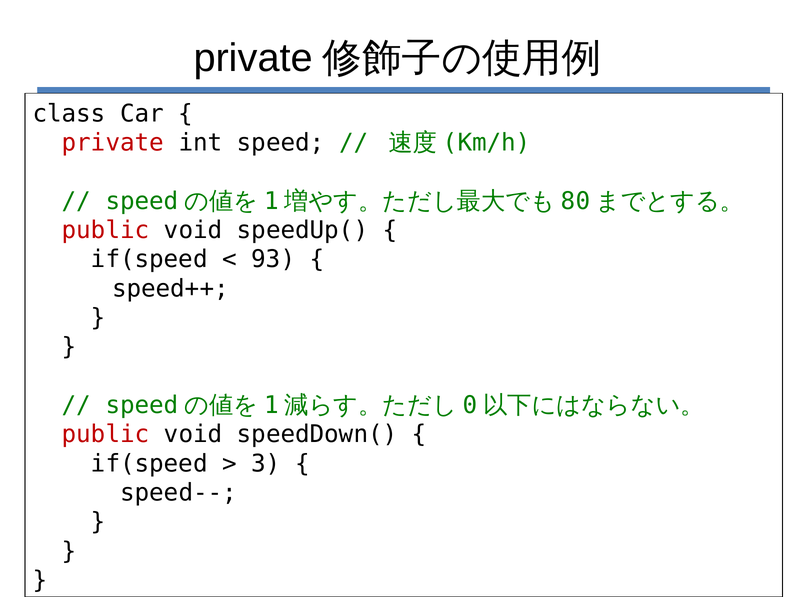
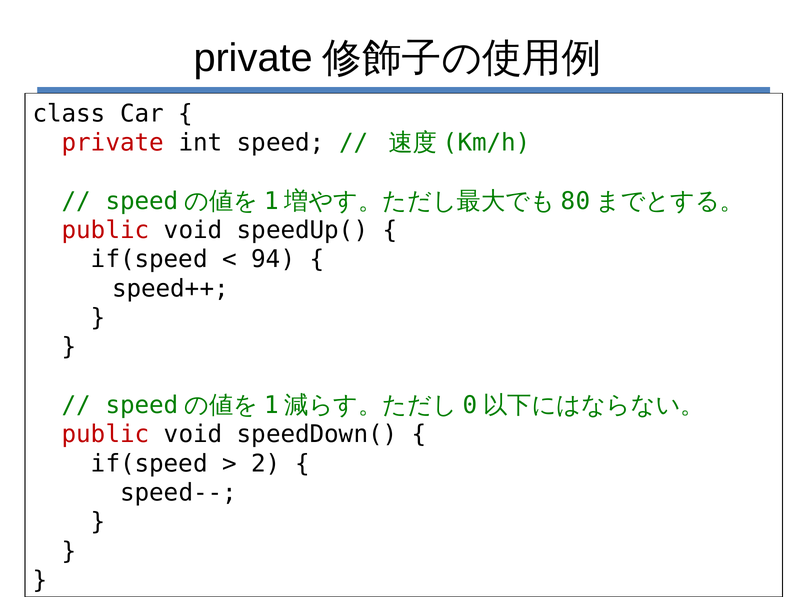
93: 93 -> 94 (273, 259)
3: 3 -> 2 (266, 463)
